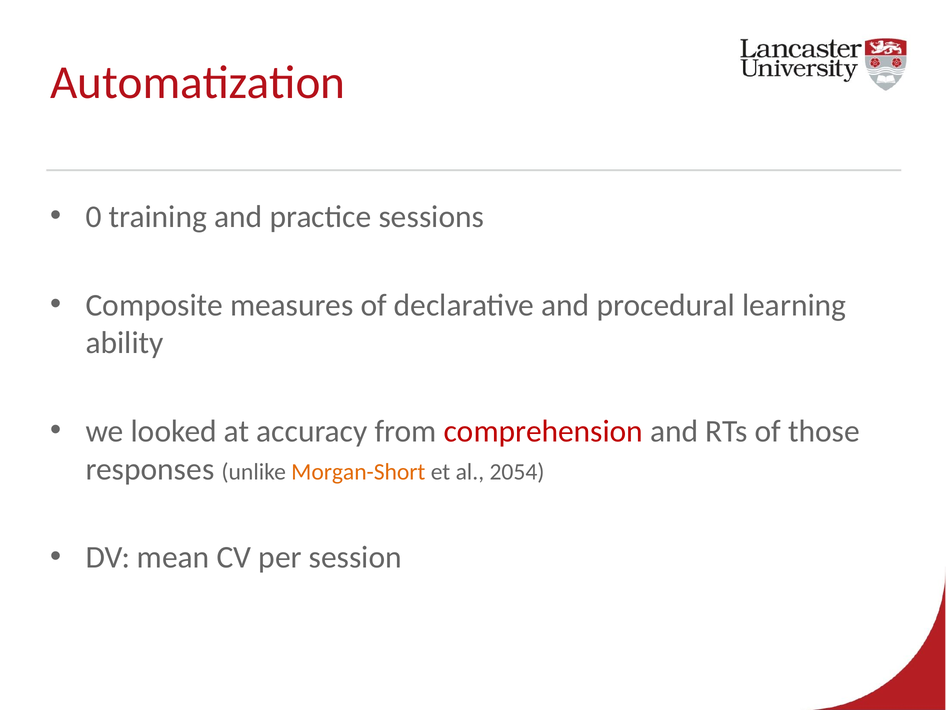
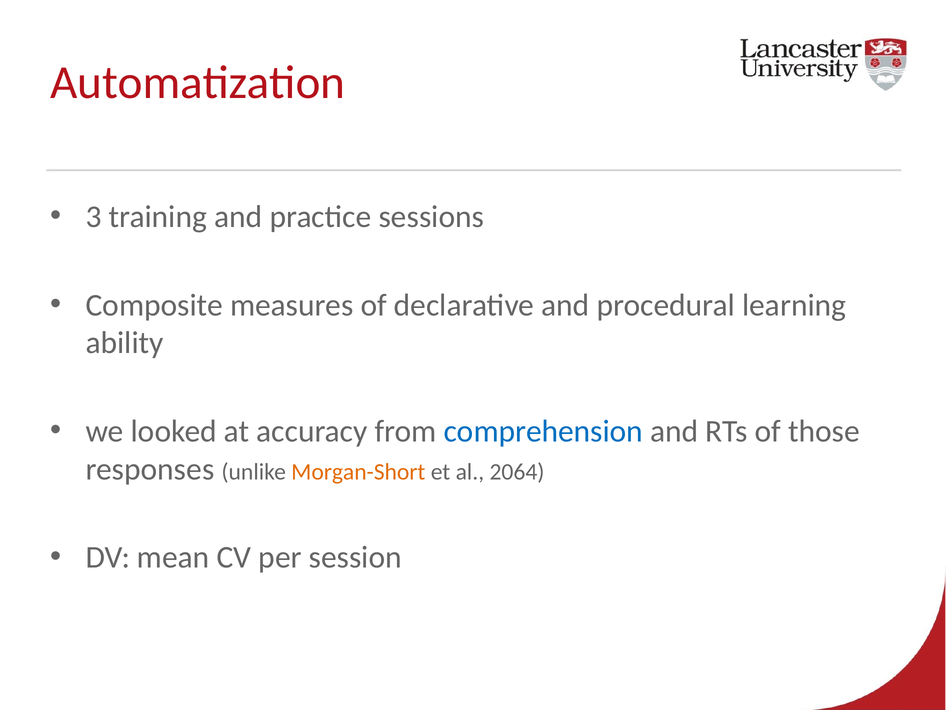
0: 0 -> 3 (94, 217)
comprehension colour: red -> blue (543, 431)
2054: 2054 -> 2064 (517, 471)
